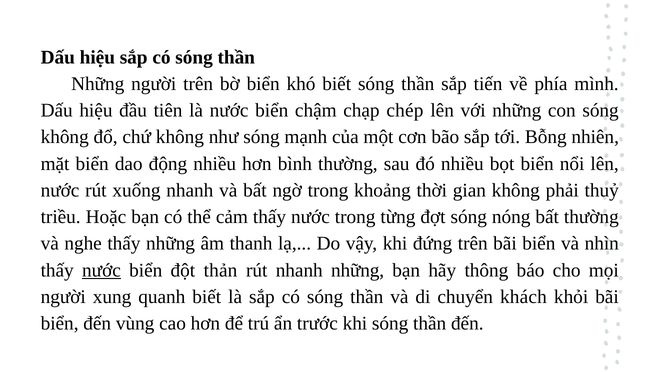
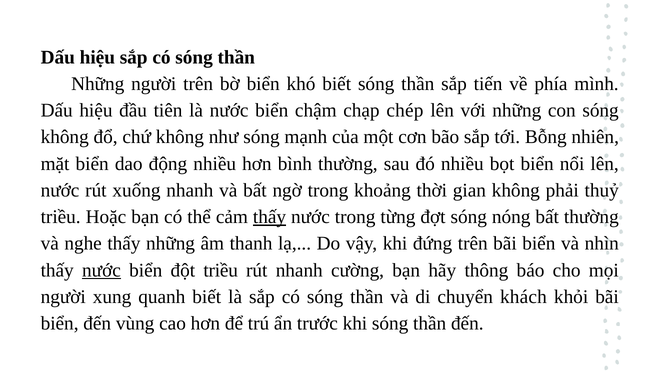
thấy underline: none -> present (270, 217)
đột thản: thản -> triều (221, 270)
nhanh những: những -> cường (358, 270)
